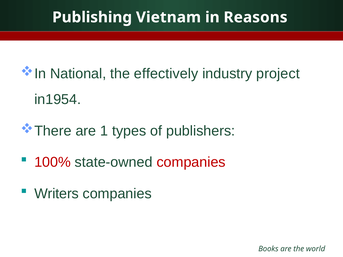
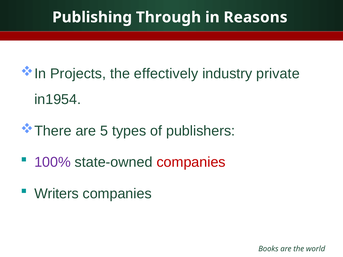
Vietnam: Vietnam -> Through (169, 17)
National: National -> Projects (78, 74)
project: project -> private (278, 74)
1: 1 -> 5 (104, 131)
100% colour: red -> purple (53, 162)
